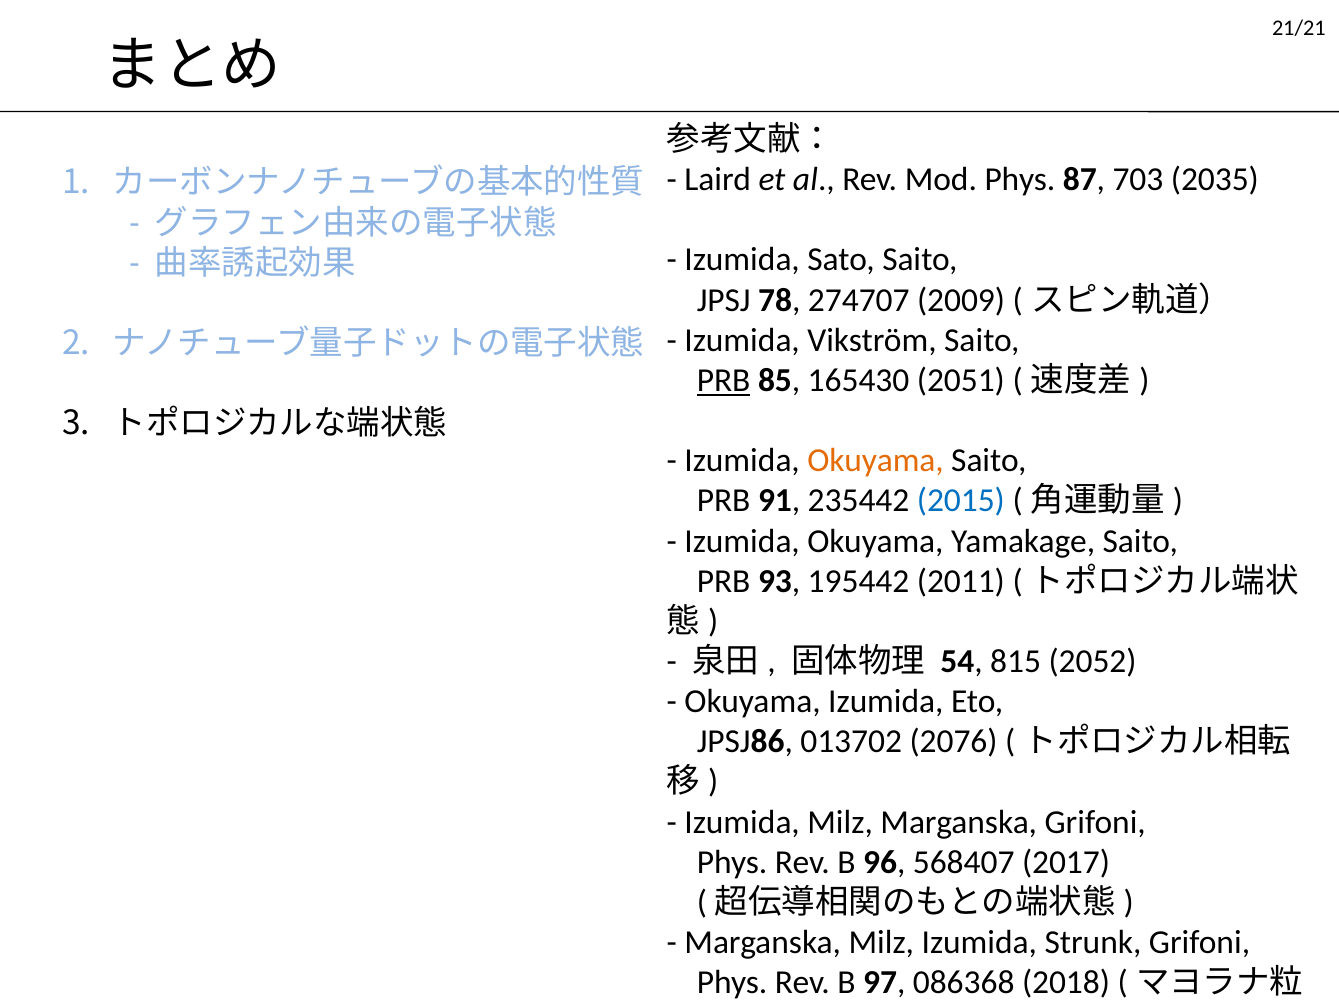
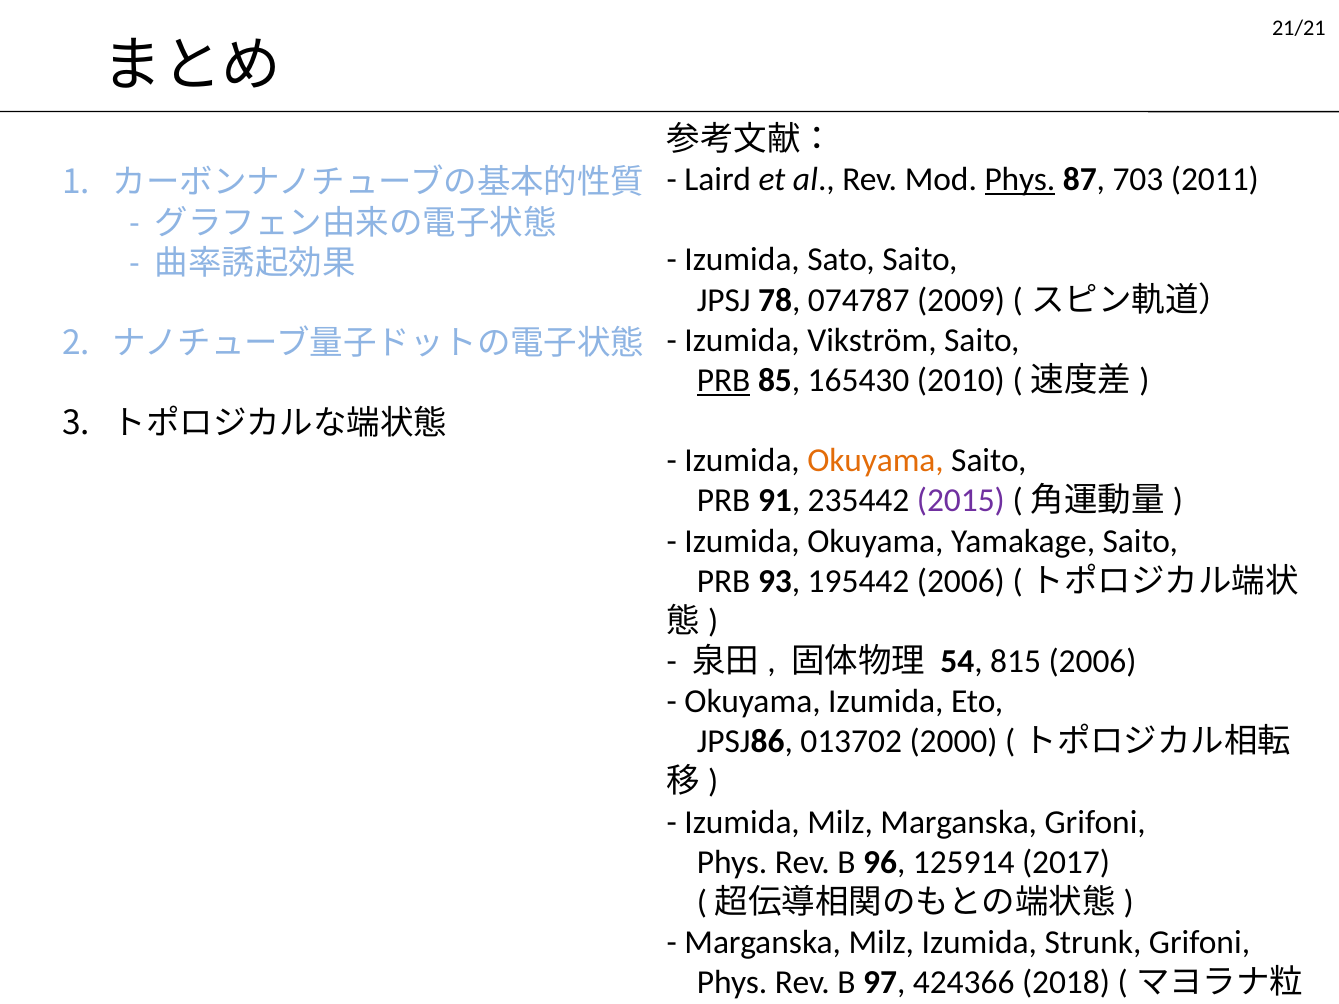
Phys underline: none -> present (1020, 180)
2035: 2035 -> 2011 (1215, 180)
274707: 274707 -> 074787 (859, 300)
2051: 2051 -> 2010 (961, 380)
2015 colour: blue -> purple (961, 501)
195442 2011: 2011 -> 2006 (961, 581)
815 2052: 2052 -> 2006 (1093, 662)
2076: 2076 -> 2000 (954, 742)
568407: 568407 -> 125914 (964, 862)
086368: 086368 -> 424366 (964, 983)
